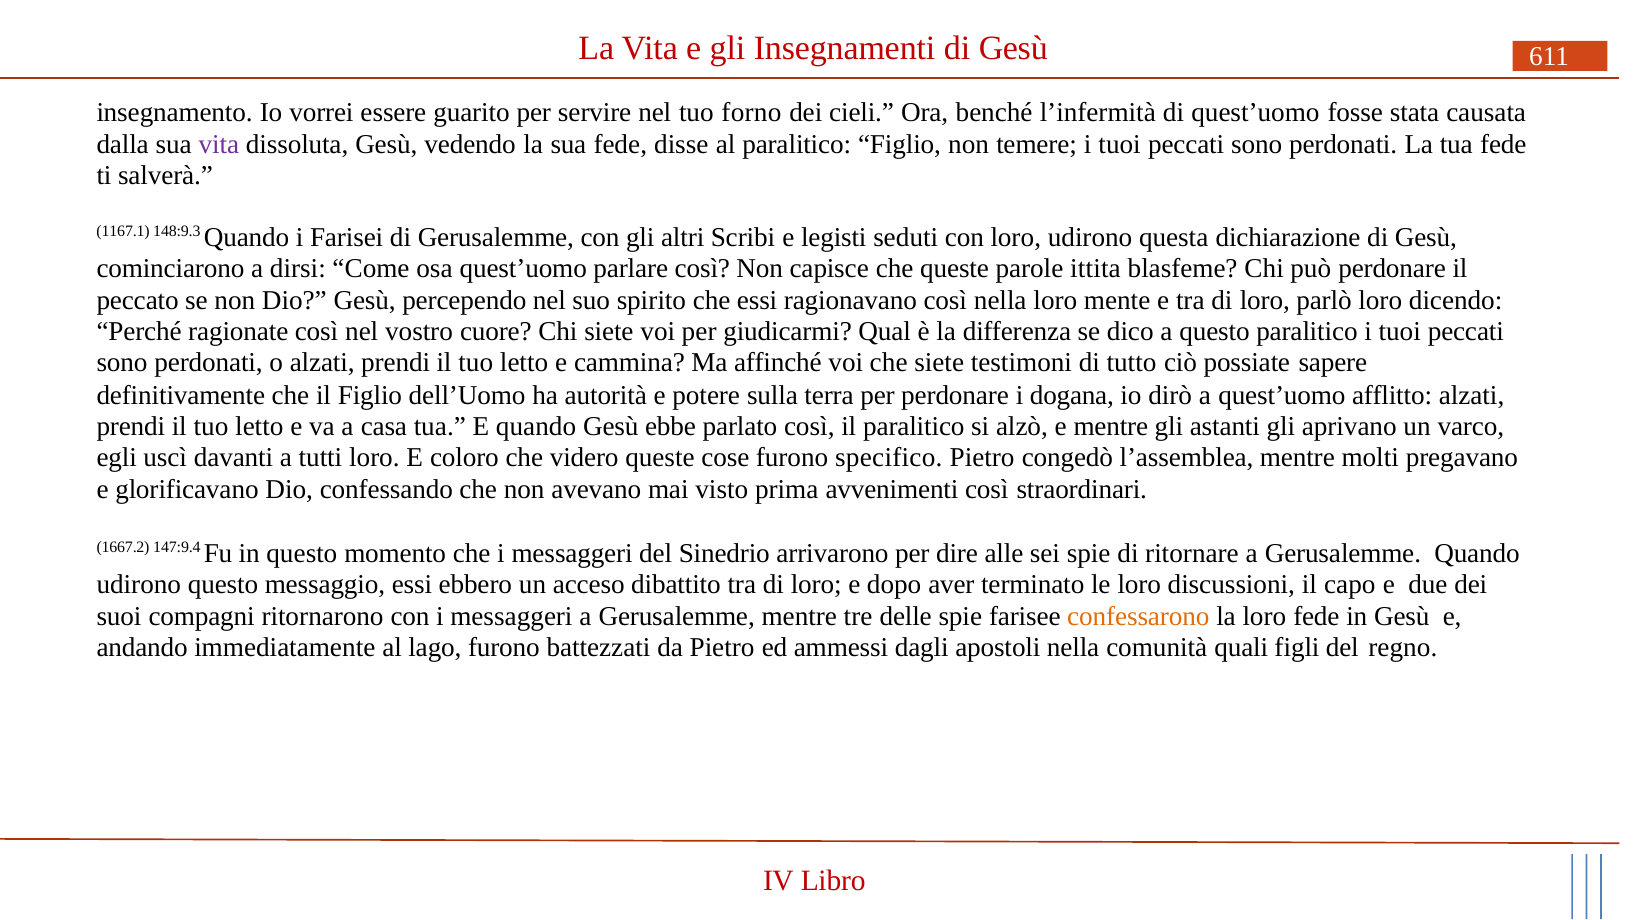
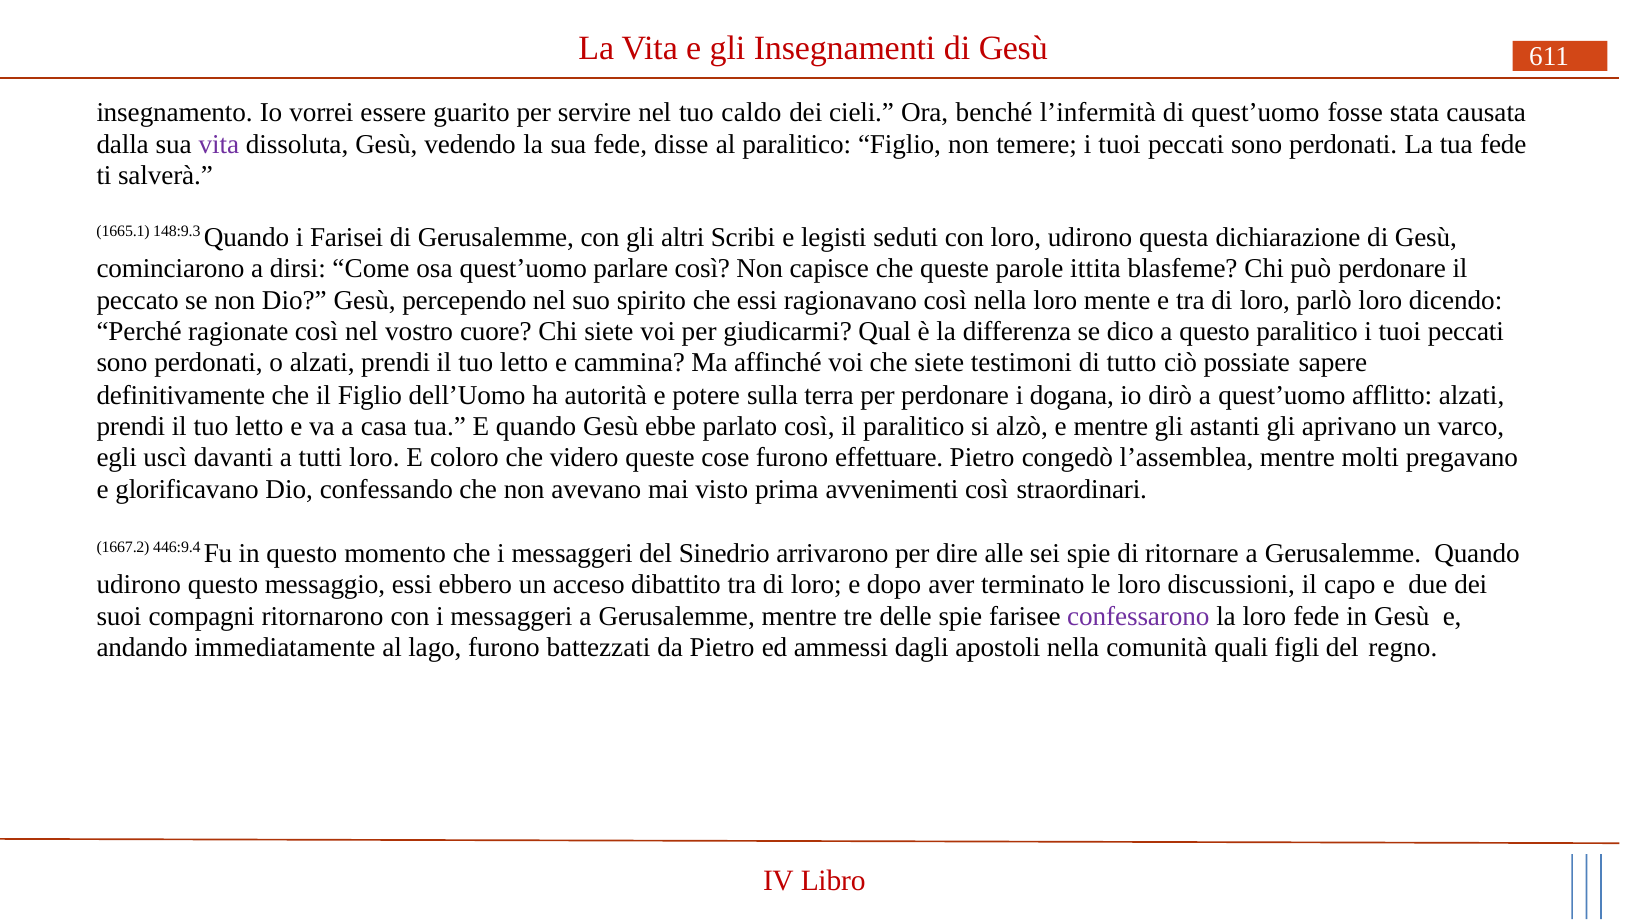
forno: forno -> caldo (751, 113)
1167.1: 1167.1 -> 1665.1 (123, 231)
specifico: specifico -> effettuare (889, 458)
147:9.4: 147:9.4 -> 446:9.4 (177, 547)
confessarono colour: orange -> purple (1138, 616)
